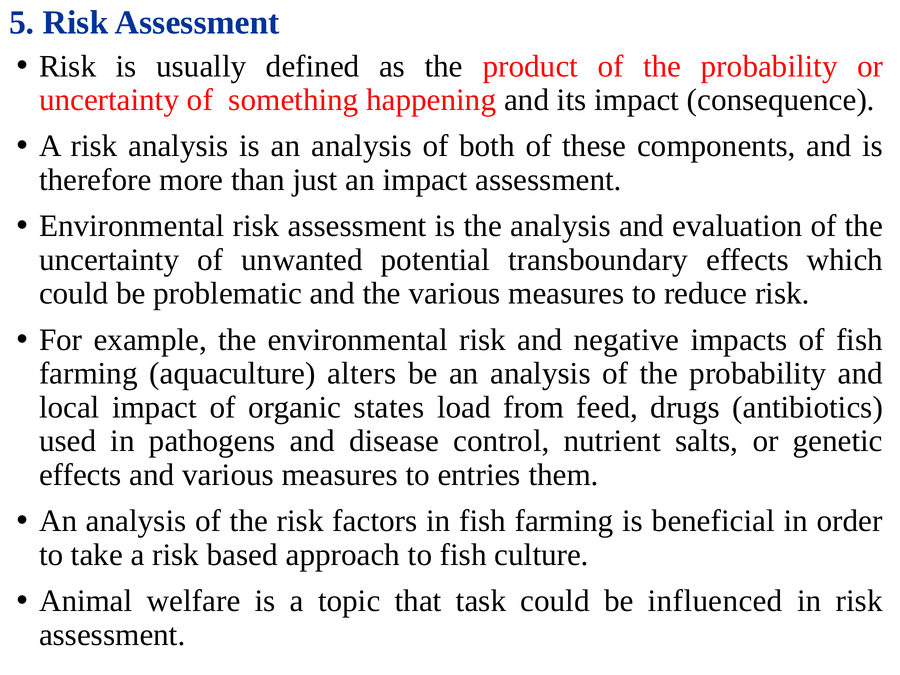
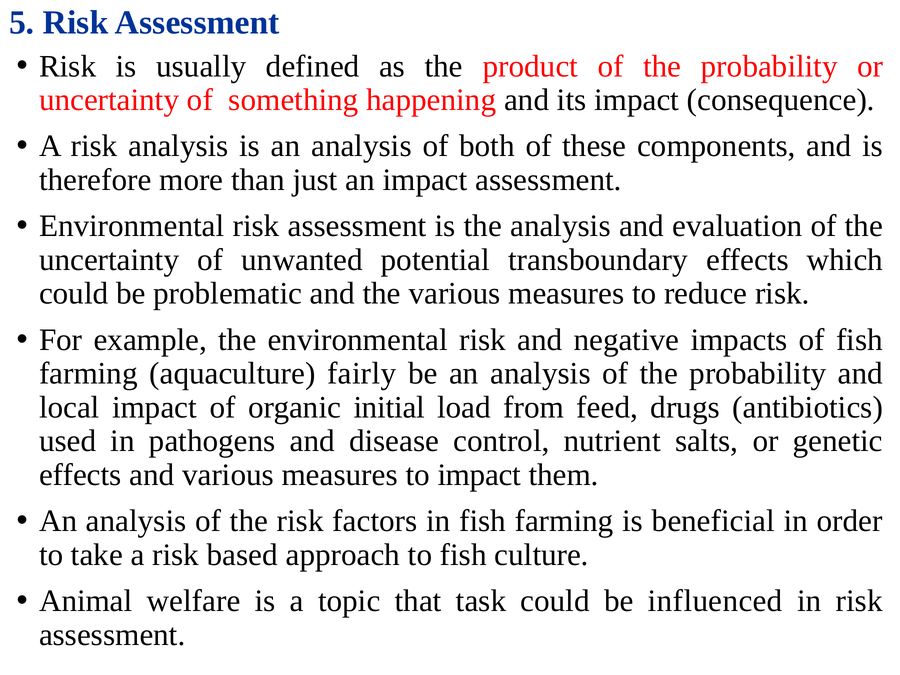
alters: alters -> fairly (362, 374)
states: states -> initial (389, 407)
to entries: entries -> impact (479, 475)
